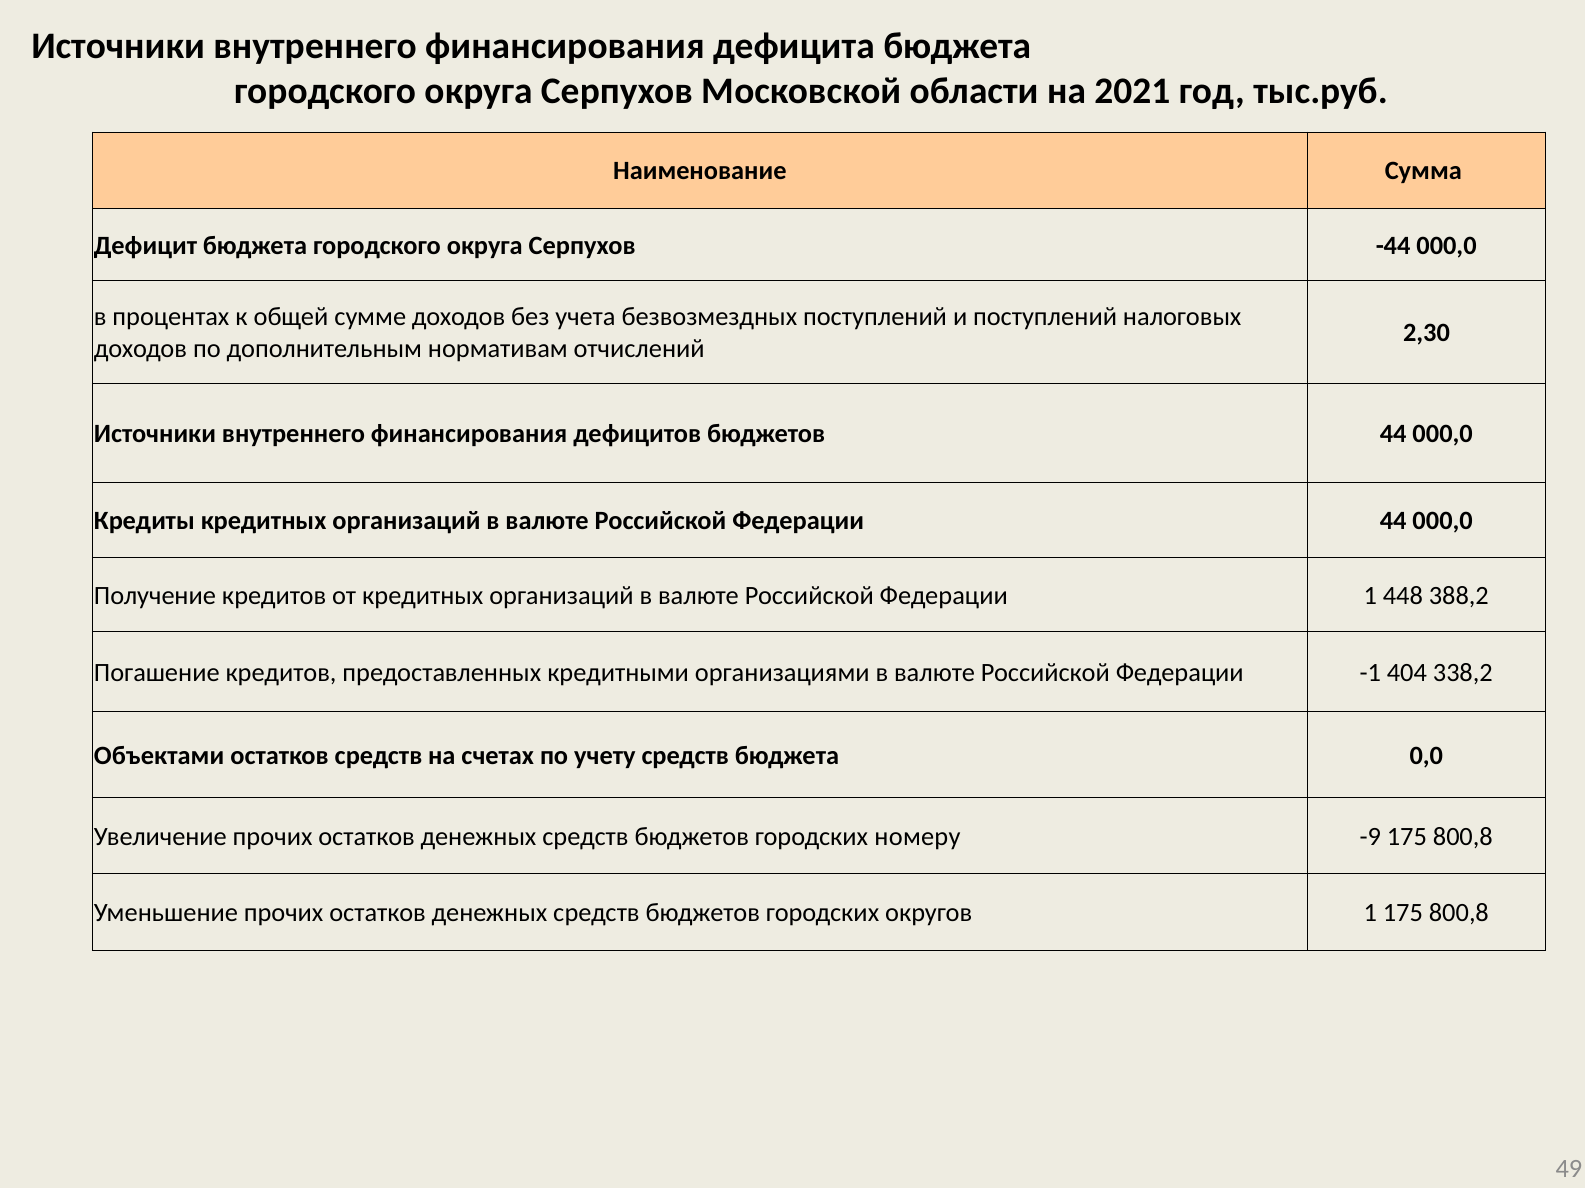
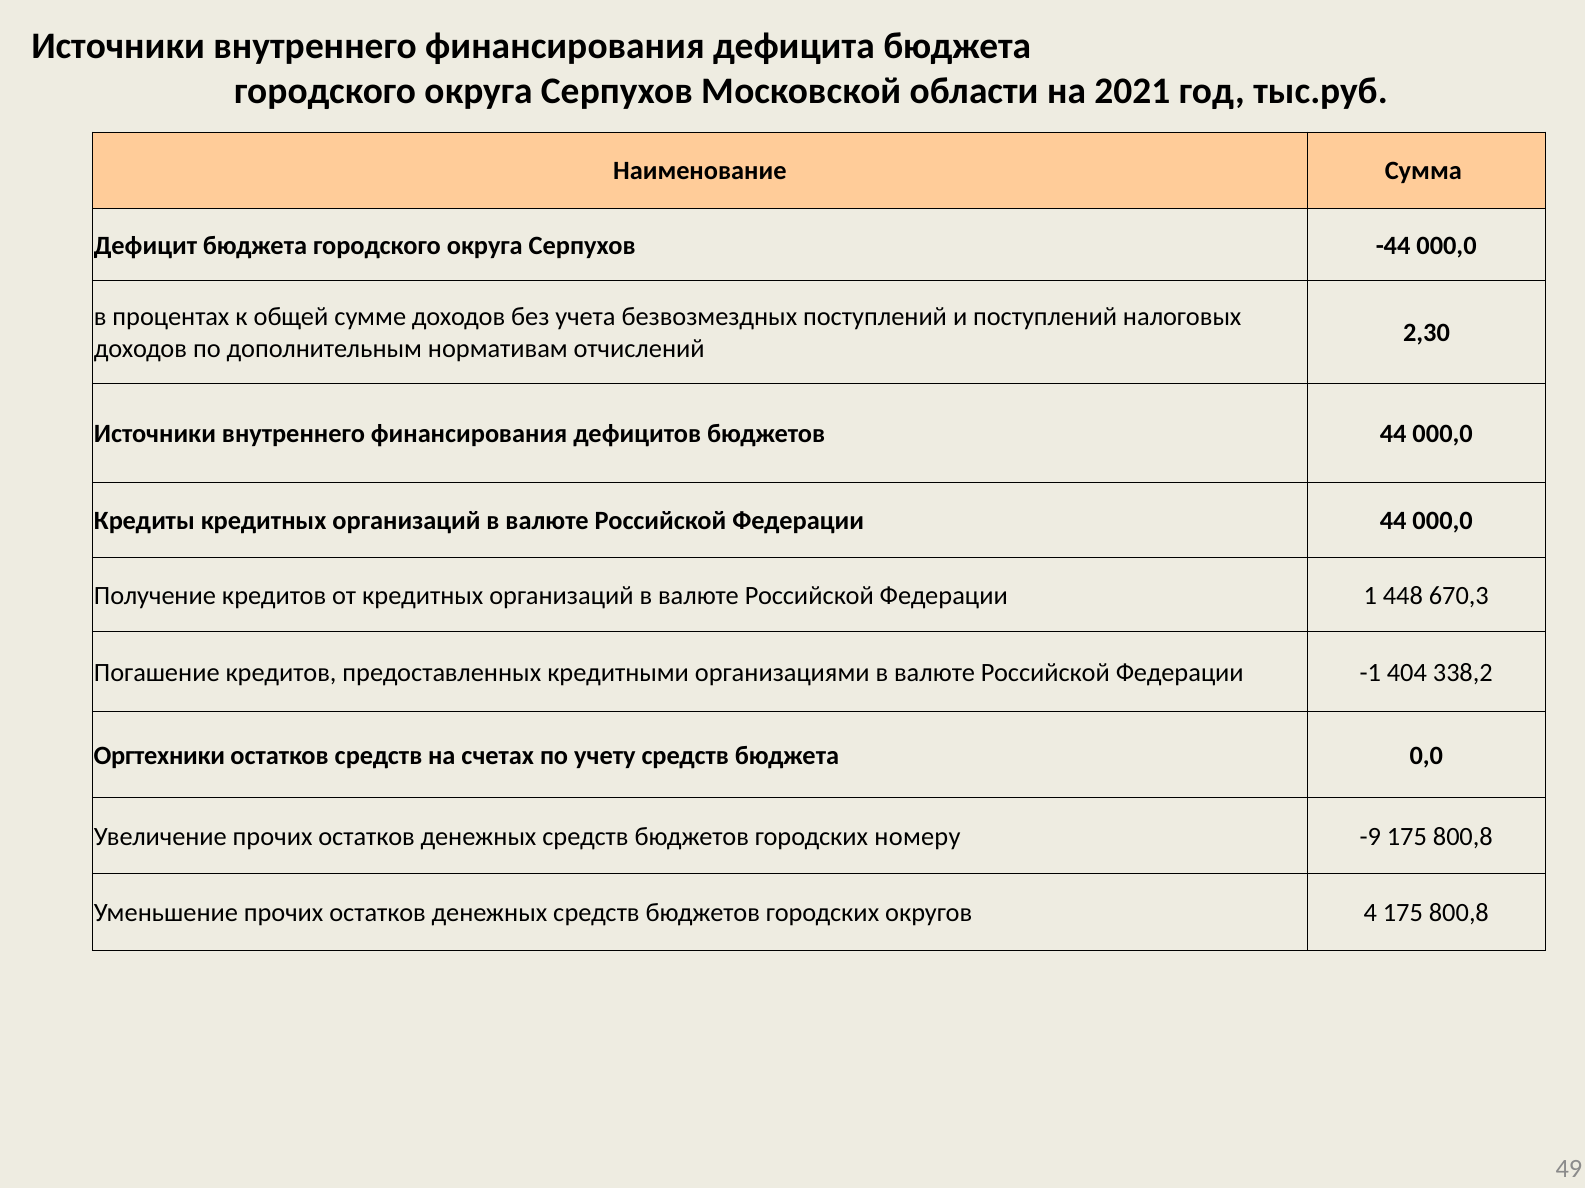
388,2: 388,2 -> 670,3 (1459, 596)
Объектами: Объектами -> Оргтехники (159, 756)
округов 1: 1 -> 4 (1370, 914)
